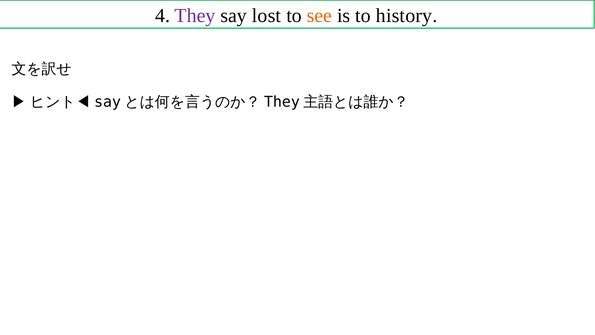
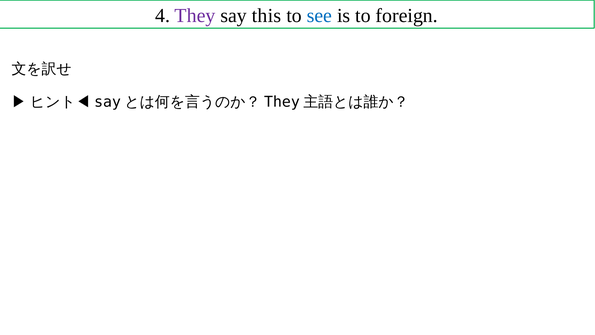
lost: lost -> this (267, 15)
see colour: orange -> blue (319, 15)
history: history -> foreign (407, 15)
